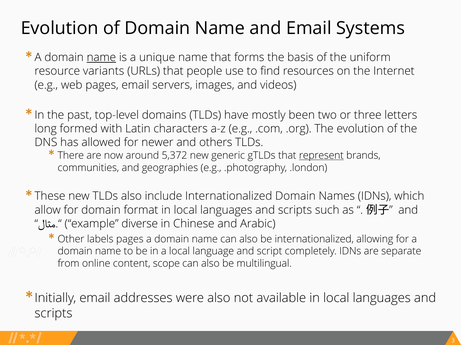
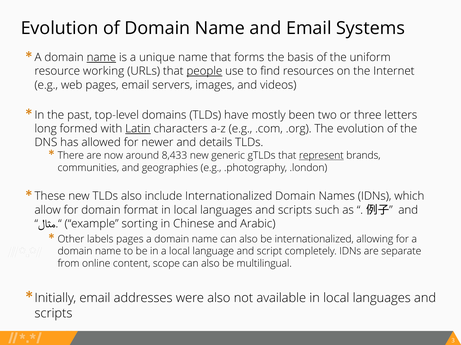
variants: variants -> working (104, 71)
people underline: none -> present (204, 71)
Latin underline: none -> present (138, 129)
others: others -> details (216, 143)
5,372: 5,372 -> 8,433 (174, 156)
diverse: diverse -> sorting (140, 224)
